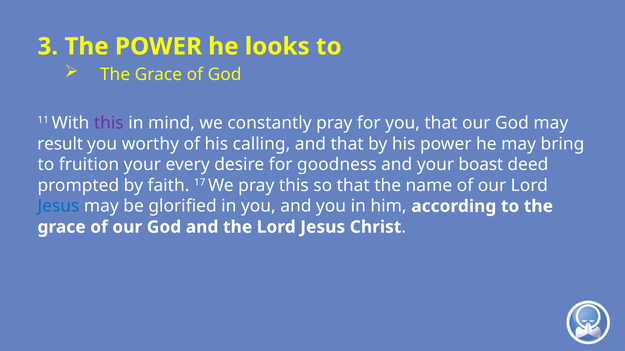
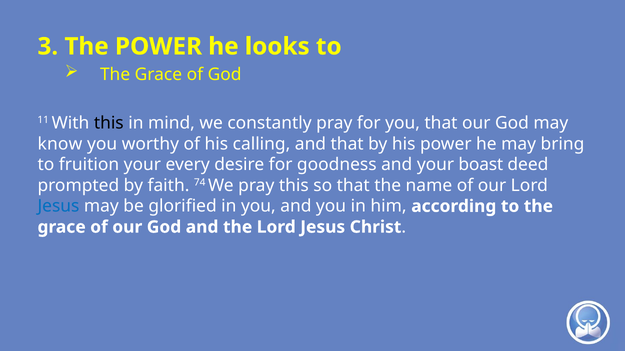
this colour: purple -> black (109, 123)
result: result -> know (60, 144)
17: 17 -> 74 (200, 183)
